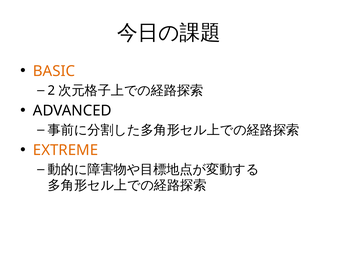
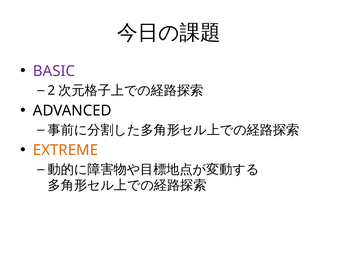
BASIC colour: orange -> purple (54, 71)
